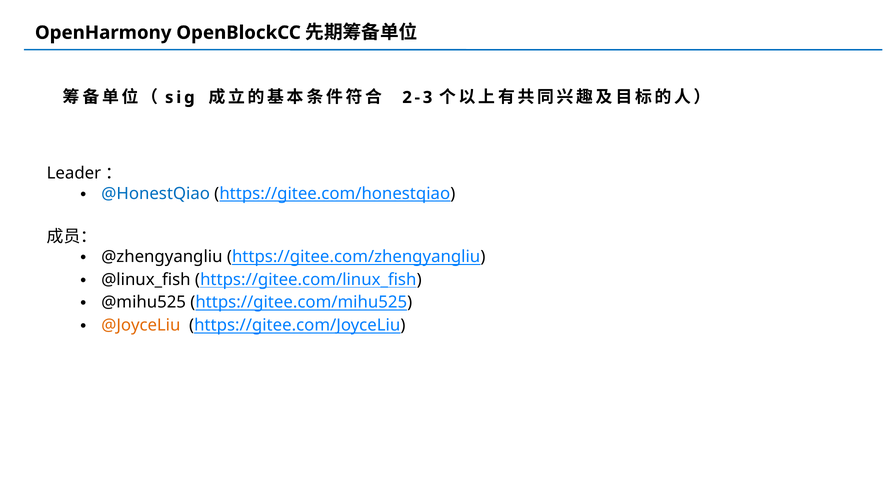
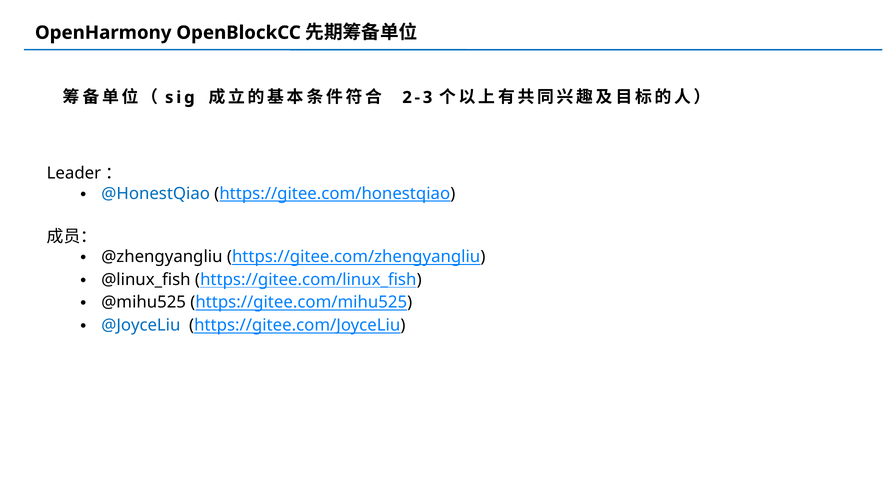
@JoyceLiu colour: orange -> blue (141, 325)
